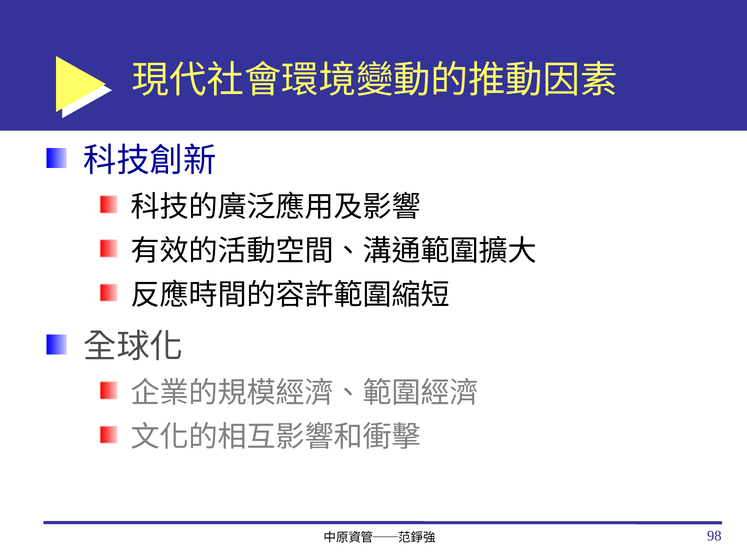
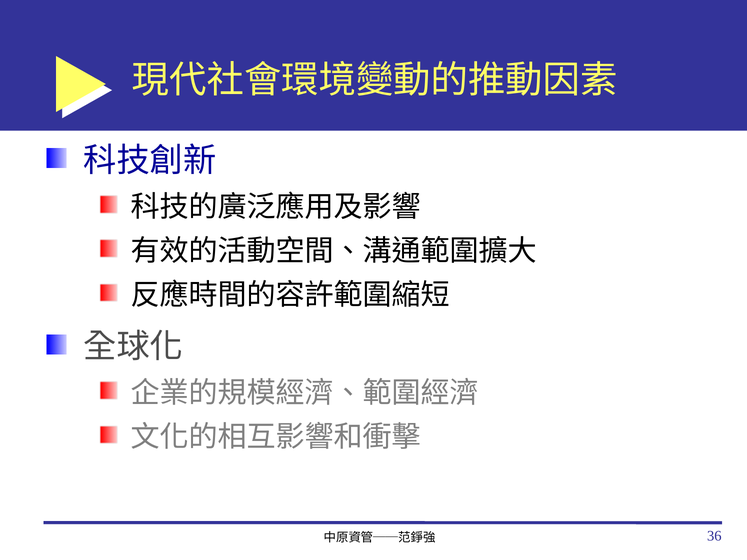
98: 98 -> 36 (714, 536)
